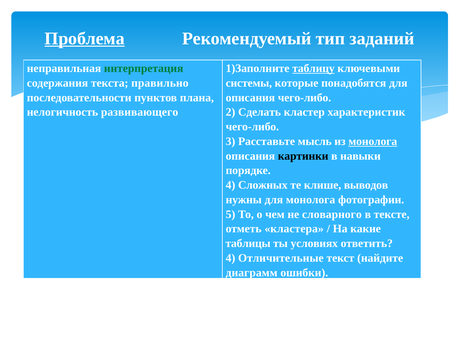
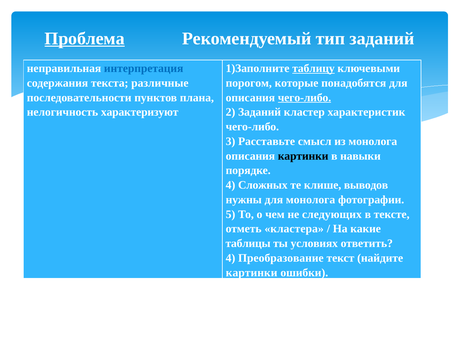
интерпретация colour: green -> blue (144, 68)
правильно: правильно -> различные (160, 83)
системы: системы -> порогом (249, 83)
чего-либо underline: none -> present (304, 98)
развивающего: развивающего -> характеризуют (140, 112)
2 Сделать: Сделать -> Заданий (260, 112)
мысль: мысль -> смысл (315, 141)
монолога underline: present -> none (373, 141)
словарного: словарного -> следующих (332, 214)
Отличительные: Отличительные -> Преобразование (281, 258)
диаграмм: диаграмм -> картинки (252, 273)
